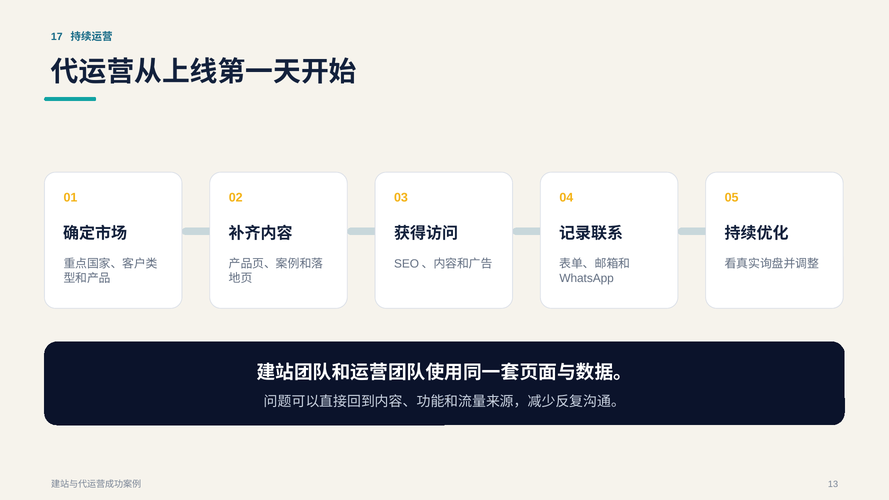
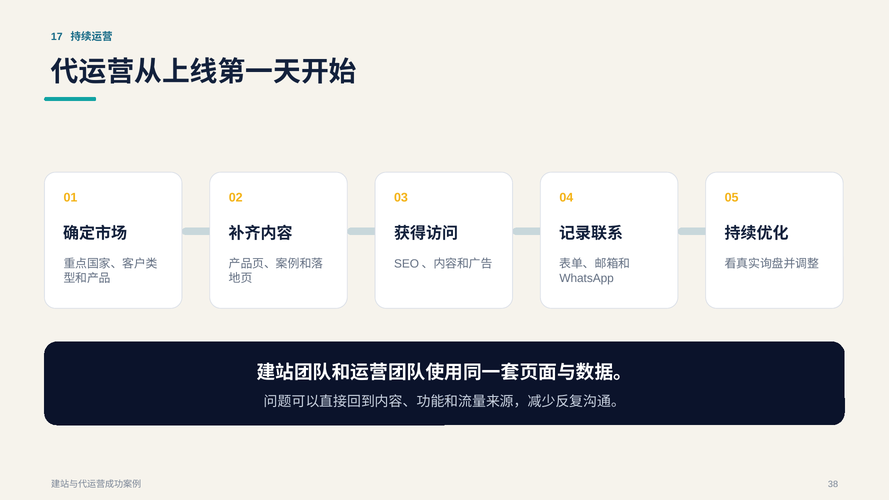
13: 13 -> 38 (833, 484)
